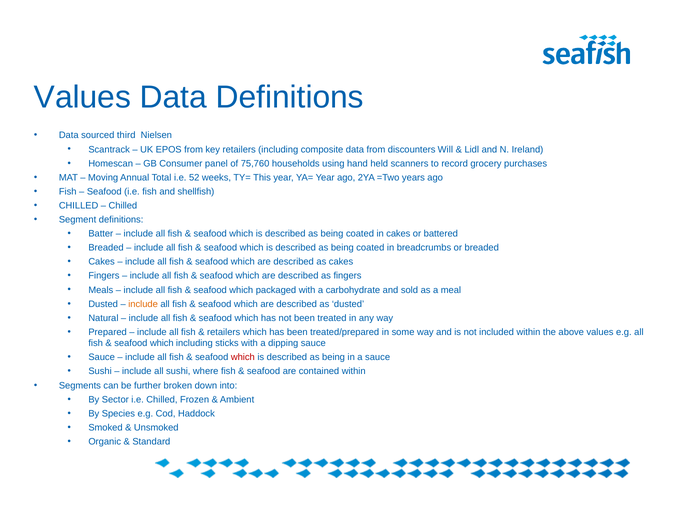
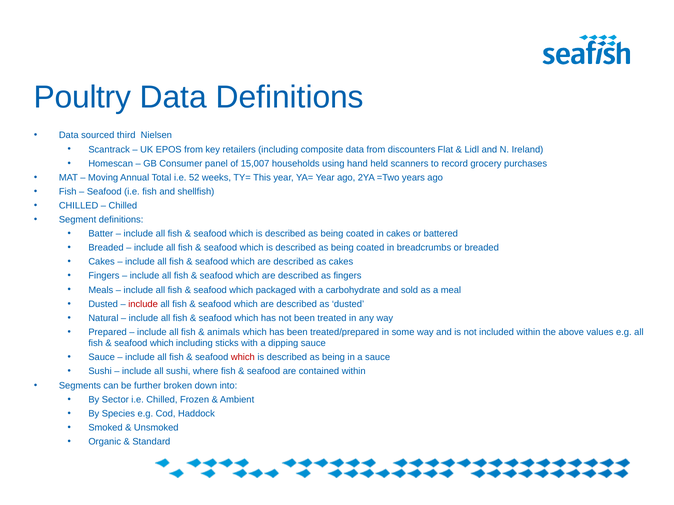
Values: Values -> Poultry (83, 97)
Will: Will -> Flat (445, 150)
75,760: 75,760 -> 15,007 (255, 164)
include colour: orange -> red (143, 304)
retailers: retailers -> animals (224, 332)
